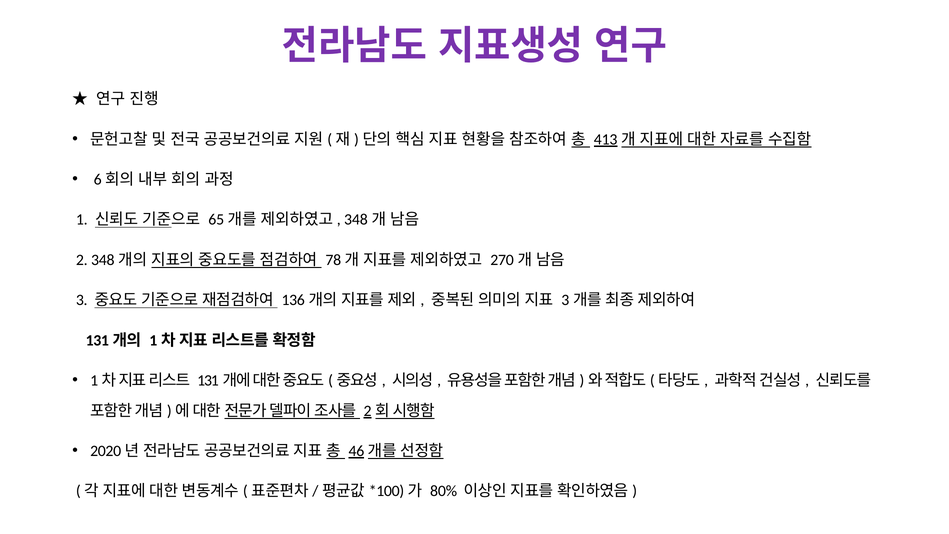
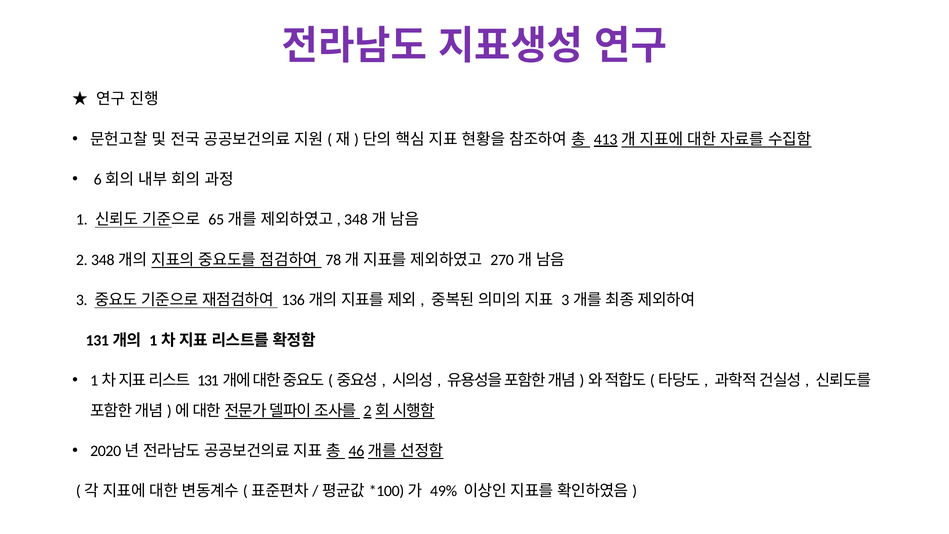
80%: 80% -> 49% (444, 491)
